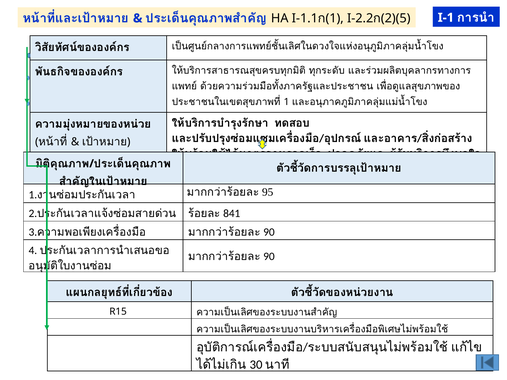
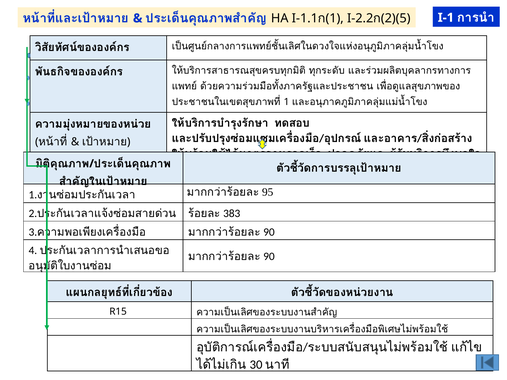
841: 841 -> 383 (232, 214)
